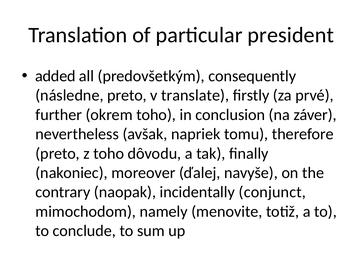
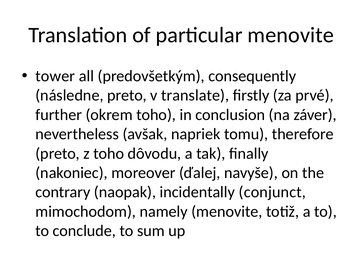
particular president: president -> menovite (291, 35)
added: added -> tower (55, 76)
